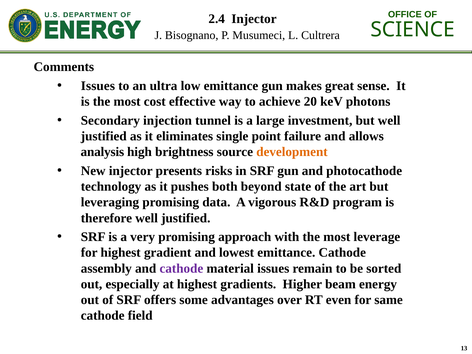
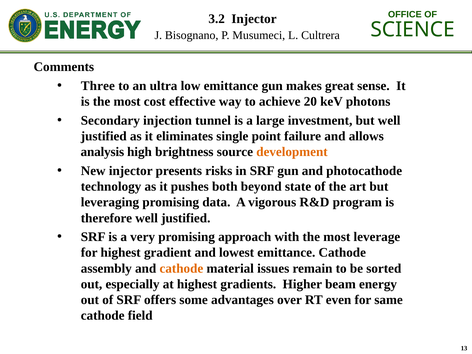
2.4: 2.4 -> 3.2 (217, 19)
Issues: Issues -> Three (98, 86)
cathode colour: purple -> orange (181, 268)
